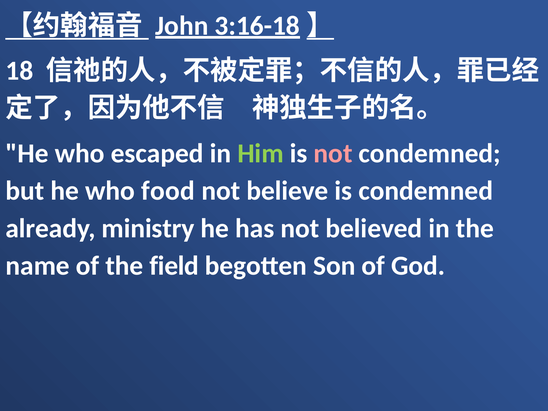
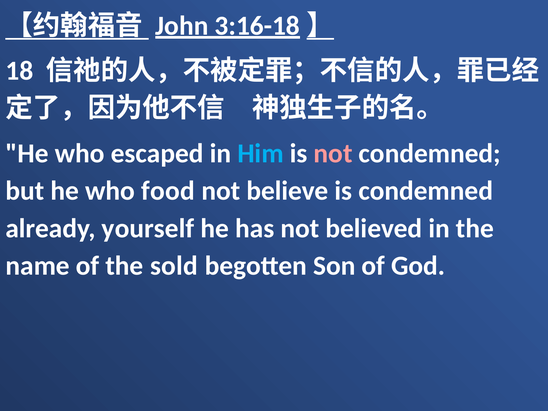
Him colour: light green -> light blue (261, 153)
ministry: ministry -> yourself (148, 228)
field: field -> sold (174, 266)
